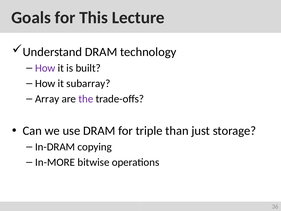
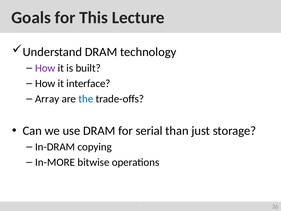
subarray: subarray -> interface (88, 83)
the colour: purple -> blue (86, 99)
triple: triple -> serial (149, 131)
